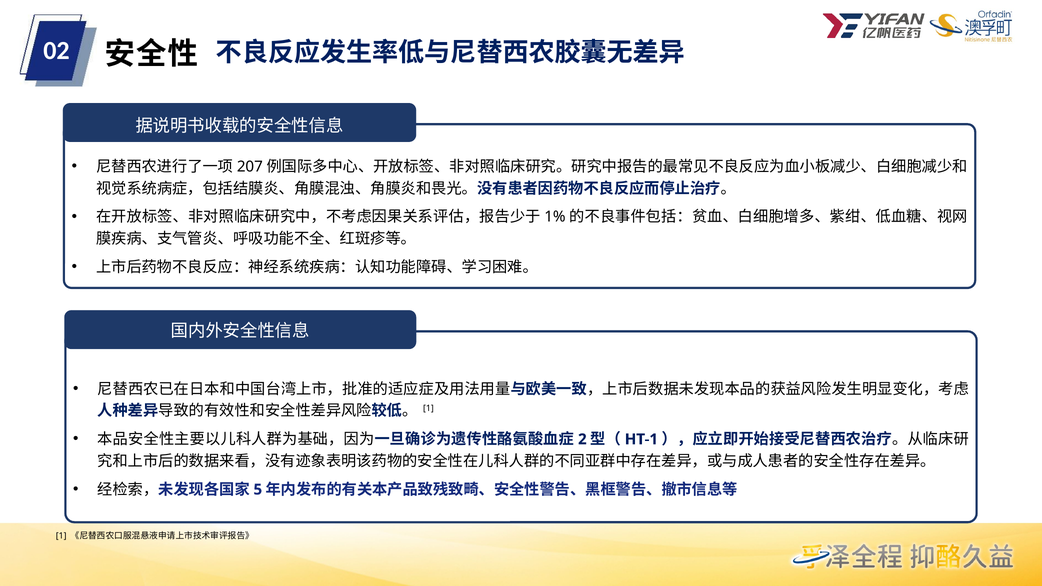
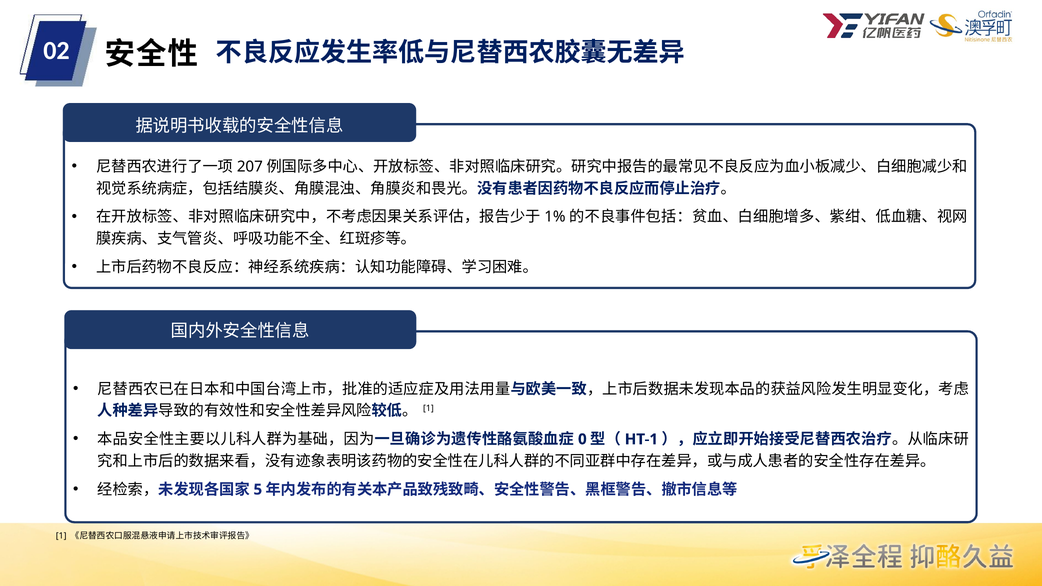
2: 2 -> 0 (582, 439)
